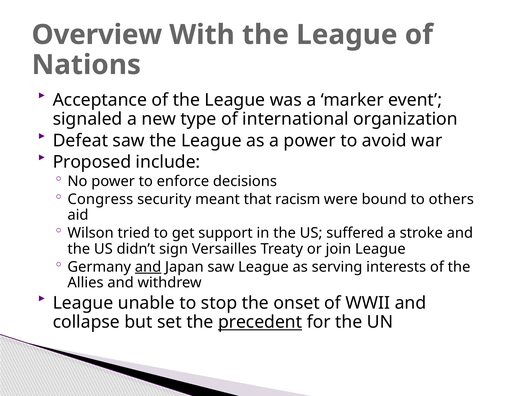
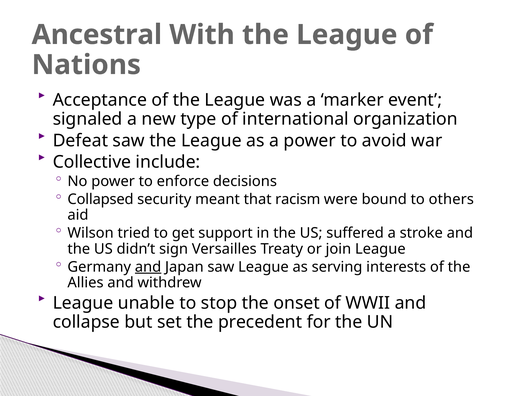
Overview: Overview -> Ancestral (97, 35)
Proposed: Proposed -> Collective (92, 162)
Congress: Congress -> Collapsed (101, 199)
precedent underline: present -> none (260, 322)
